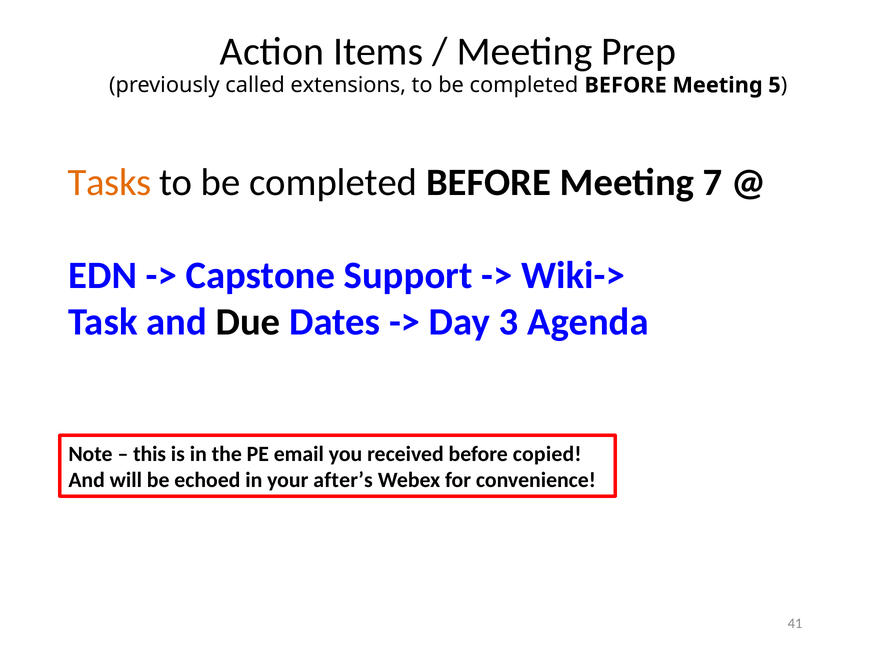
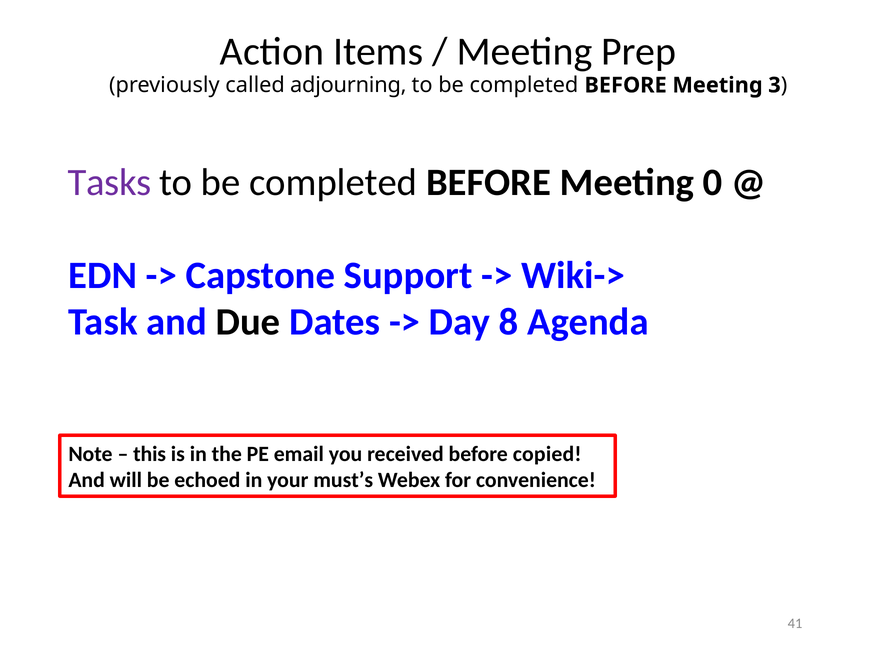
extensions: extensions -> adjourning (348, 85)
5: 5 -> 3 (775, 85)
Tasks colour: orange -> purple (110, 183)
7: 7 -> 0 (713, 183)
3: 3 -> 8 (509, 322)
after’s: after’s -> must’s (343, 480)
